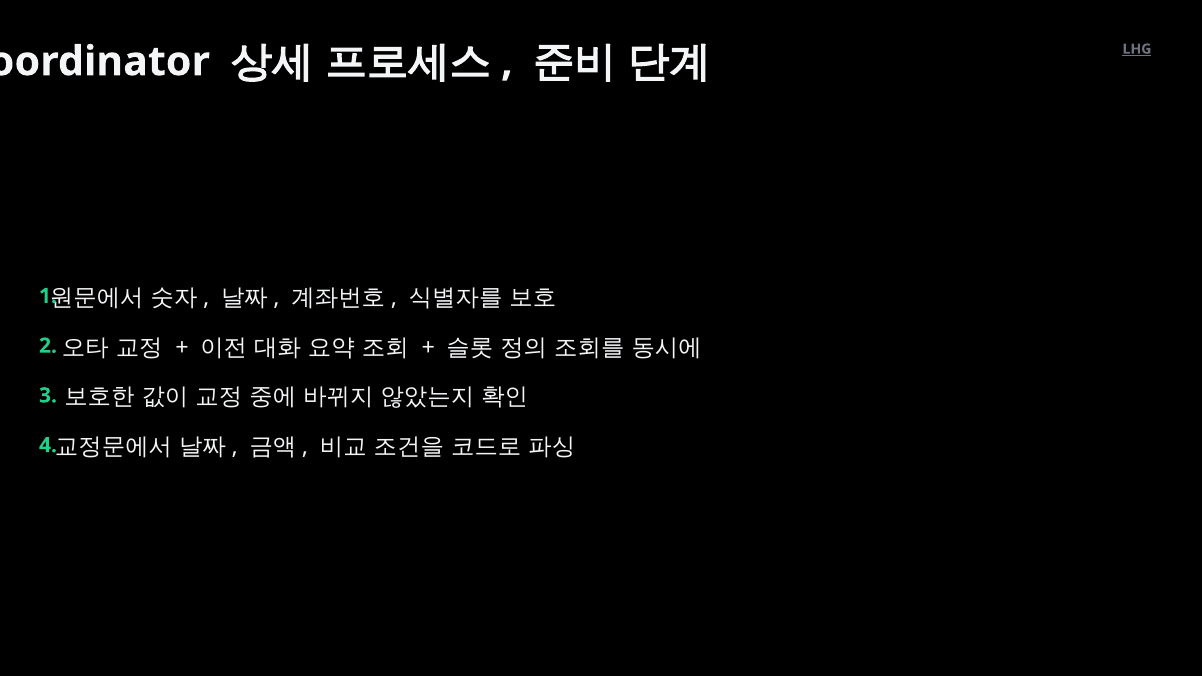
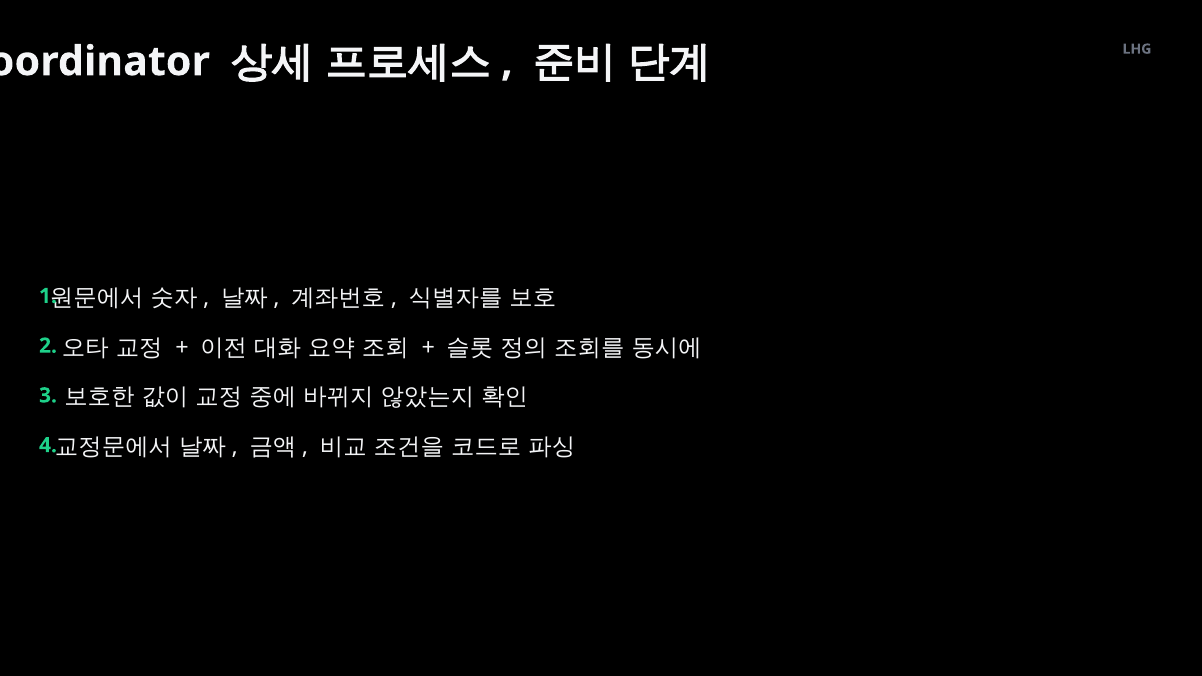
LHG underline: present -> none (1137, 49)
